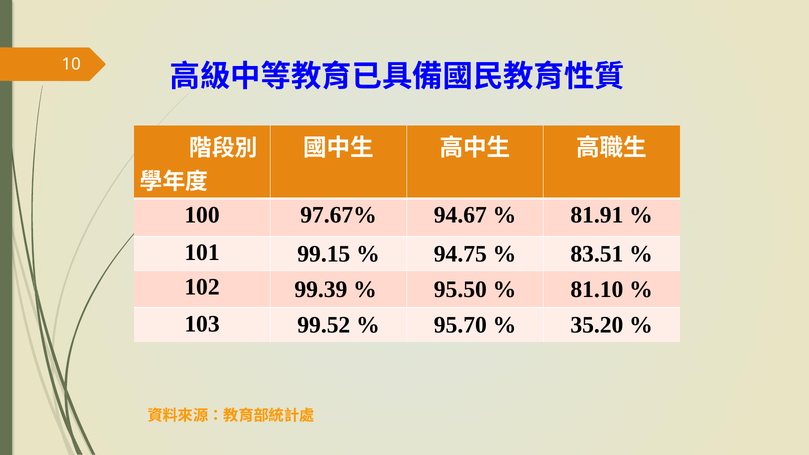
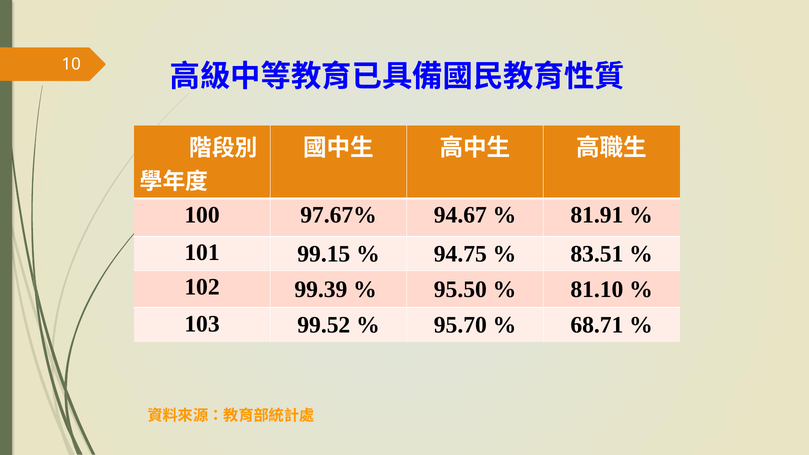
35.20: 35.20 -> 68.71 (597, 325)
